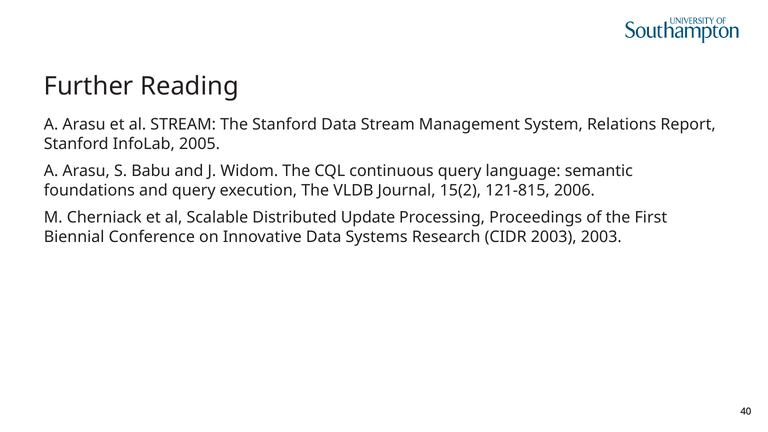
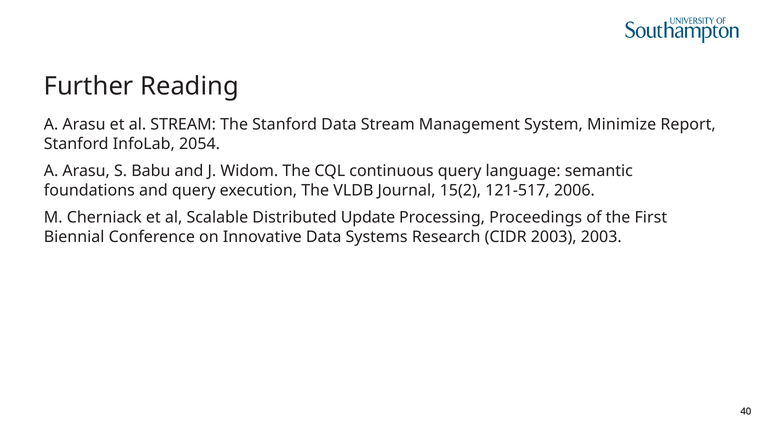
Relations: Relations -> Minimize (622, 125)
2005: 2005 -> 2054 (200, 144)
121-815: 121-815 -> 121-517 (517, 190)
